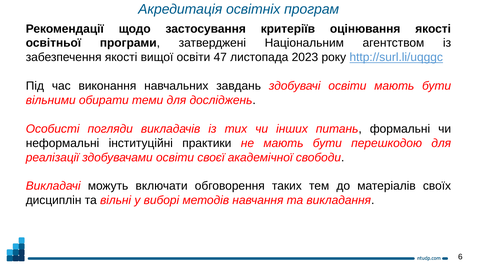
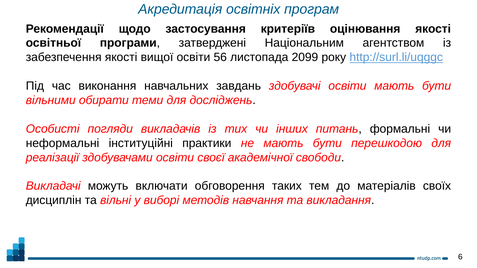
47: 47 -> 56 (220, 57)
2023: 2023 -> 2099 (305, 57)
